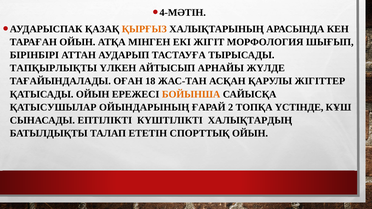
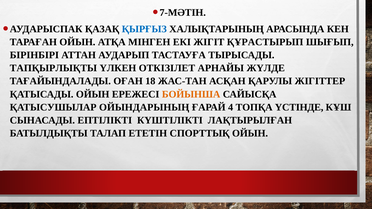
4-МӘТІН: 4-МӘТІН -> 7-МӘТІН (183, 13)
ҚЫРҒЫЗ colour: orange -> blue (144, 29)
МОРФОЛОГИЯ: МОРФОЛОГИЯ -> ҚҰРАСТЫРЫП (265, 42)
АЙТЫСЫП: АЙТЫСЫП -> ОТКІЗІЛЕТ (167, 68)
2: 2 -> 4 (231, 107)
ХАЛЫҚТАРДЫҢ: ХАЛЫҚТАРДЫҢ -> ЛАҚТЫРЫЛҒАН (250, 120)
